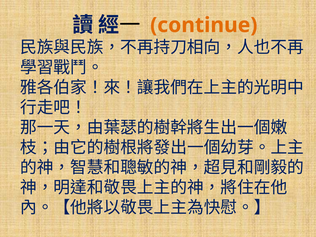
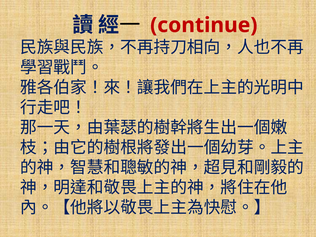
continue colour: orange -> red (204, 25)
